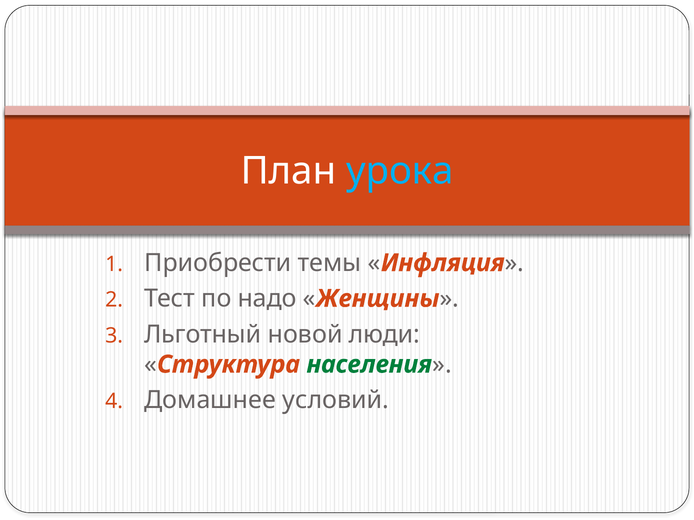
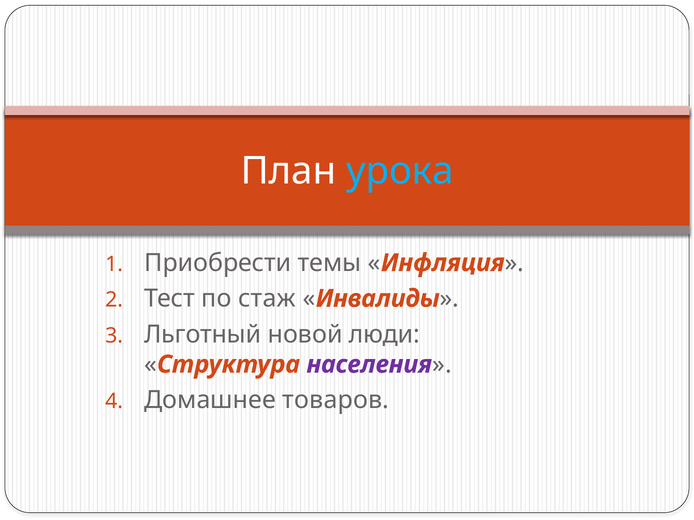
надо: надо -> стаж (267, 299)
Женщины: Женщины -> Инвалиды (378, 299)
населения colour: green -> purple (369, 365)
условий: условий -> товаров (336, 401)
